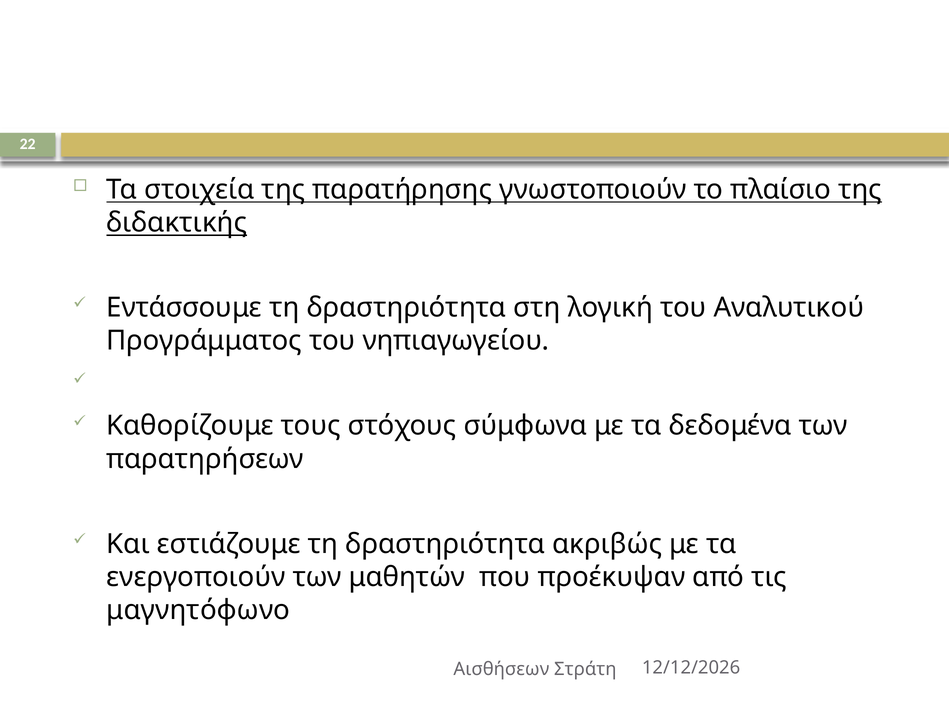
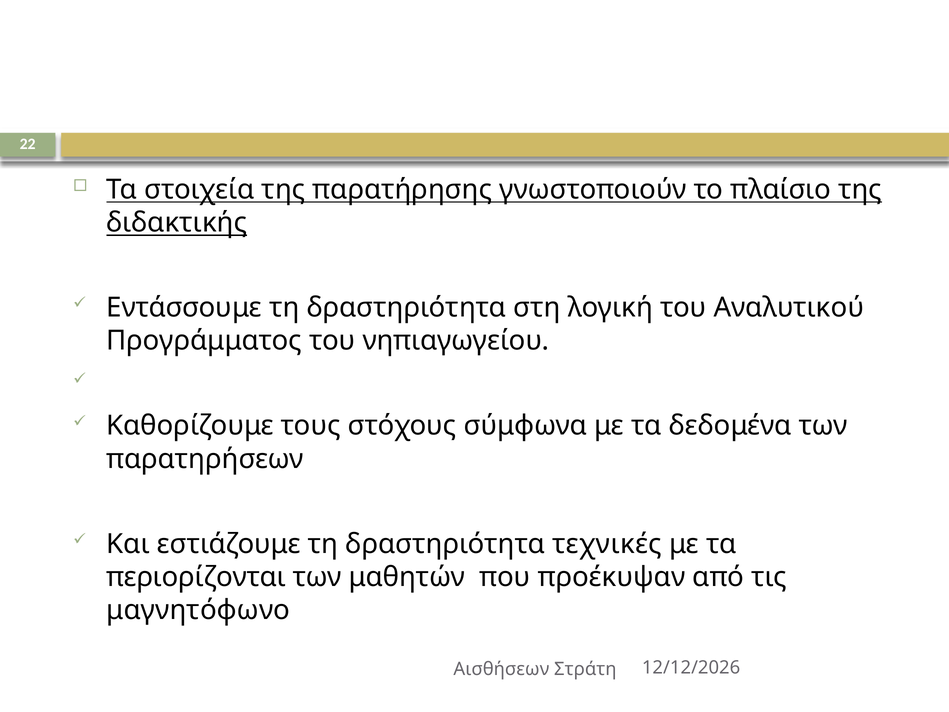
ακριβώς: ακριβώς -> τεχνικές (607, 544)
ενεργοποιούν: ενεργοποιούν -> περιορίζονται (196, 577)
